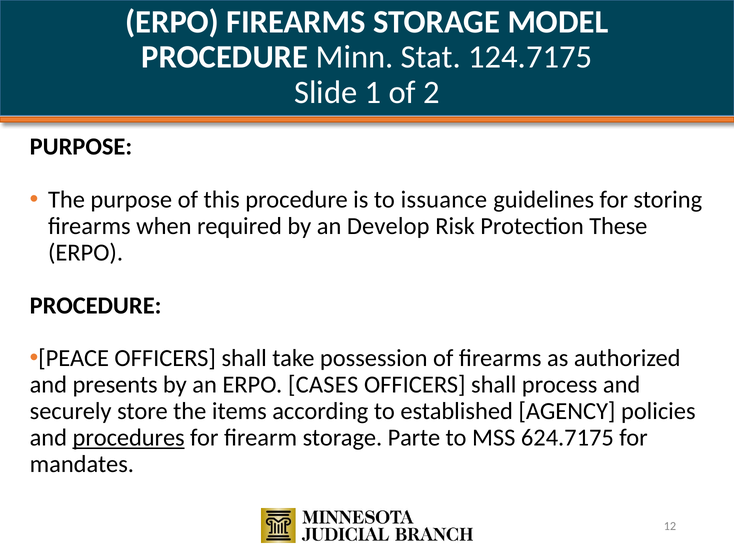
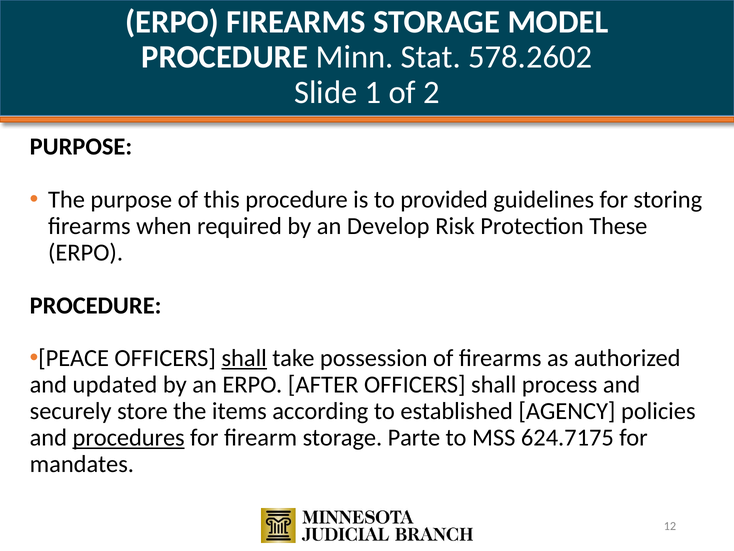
124.7175: 124.7175 -> 578.2602 (530, 57)
issuance: issuance -> provided (444, 200)
shall underline: none -> present (244, 358)
presents: presents -> updated (115, 384)
CASES: CASES -> AFTER (323, 384)
